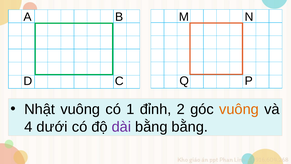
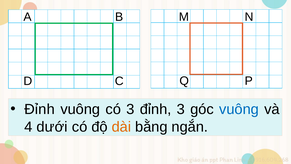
Nhật: Nhật -> Đỉnh (40, 109)
có 1: 1 -> 3 (130, 109)
đỉnh 2: 2 -> 3 (181, 109)
vuông colour: orange -> blue (239, 109)
dài colour: purple -> orange (121, 127)
bằng bằng: bằng -> ngắn (190, 127)
